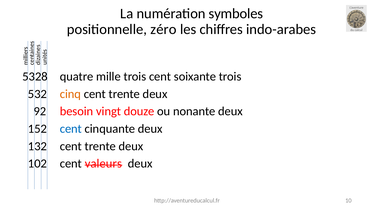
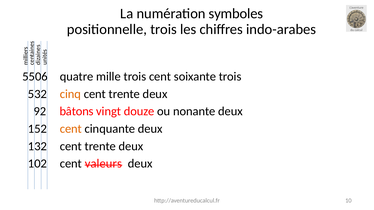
positionnelle zéro: zéro -> trois (164, 29)
5328: 5328 -> 5506 (35, 77)
besoin: besoin -> bâtons (77, 112)
cent colour: blue -> orange (71, 129)
